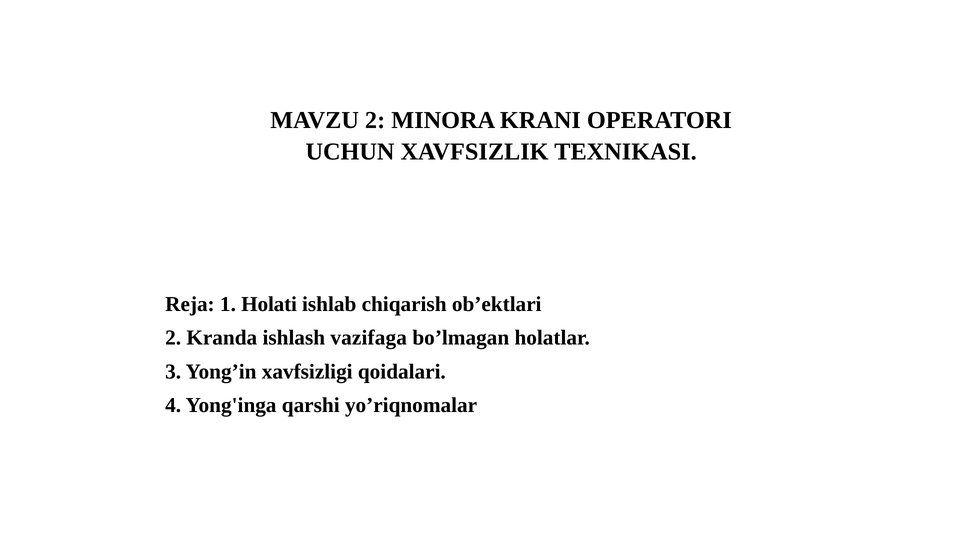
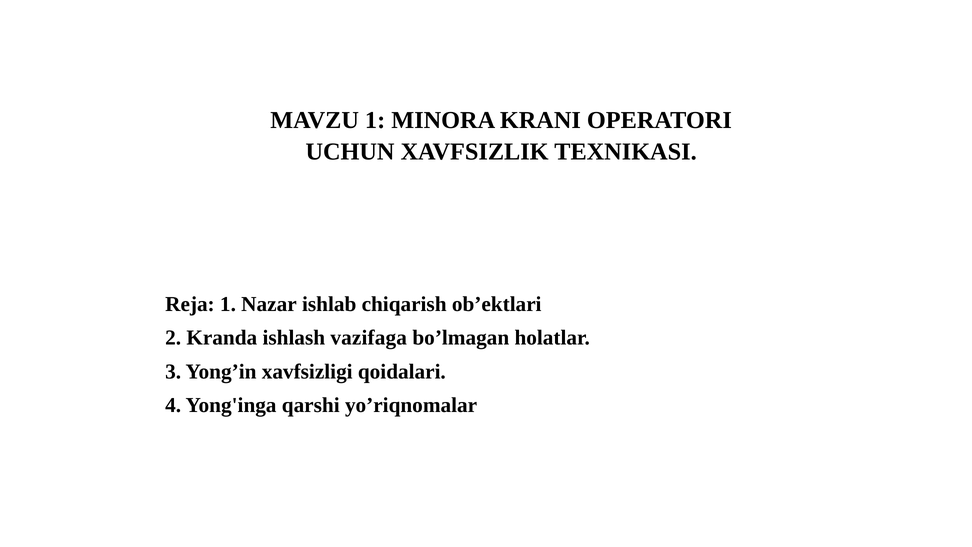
MAVZU 2: 2 -> 1 (375, 120)
Holati: Holati -> Nazar (269, 304)
